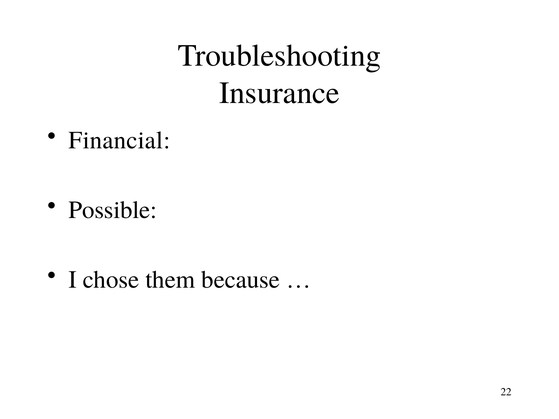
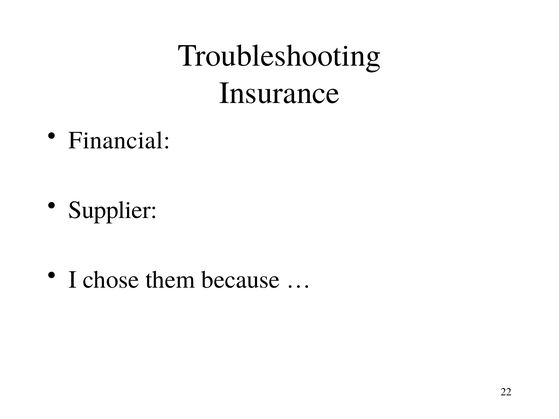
Possible: Possible -> Supplier (113, 210)
